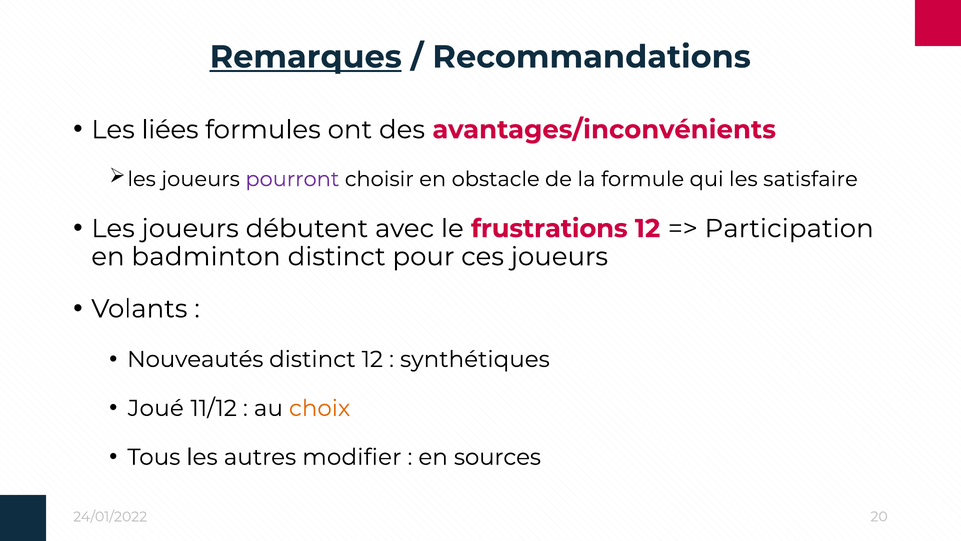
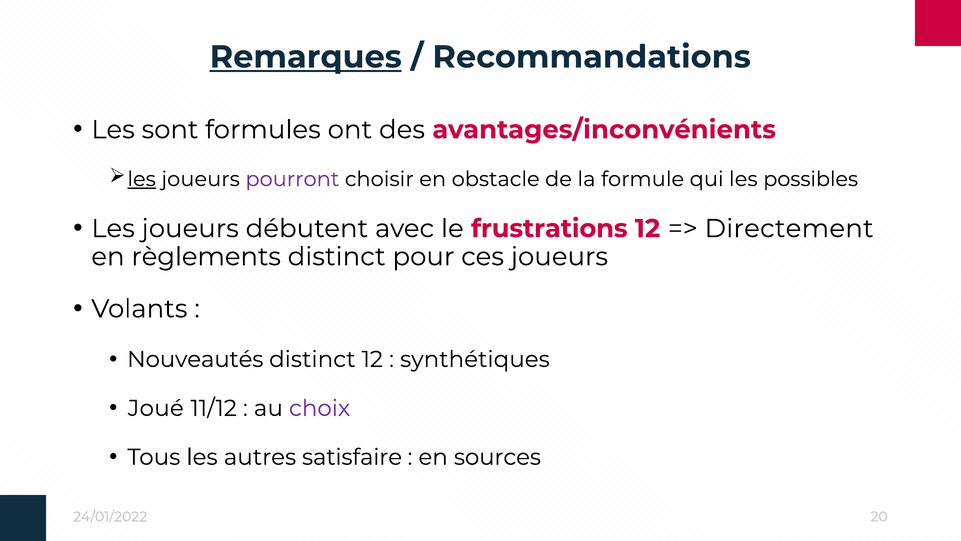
liées: liées -> sont (170, 130)
les underline: none -> present (142, 179)
satisfaire: satisfaire -> possibles (811, 179)
Participation: Participation -> Directement (789, 228)
badminton: badminton -> règlements (206, 256)
choix colour: orange -> purple (320, 408)
modifier: modifier -> satisfaire (352, 457)
